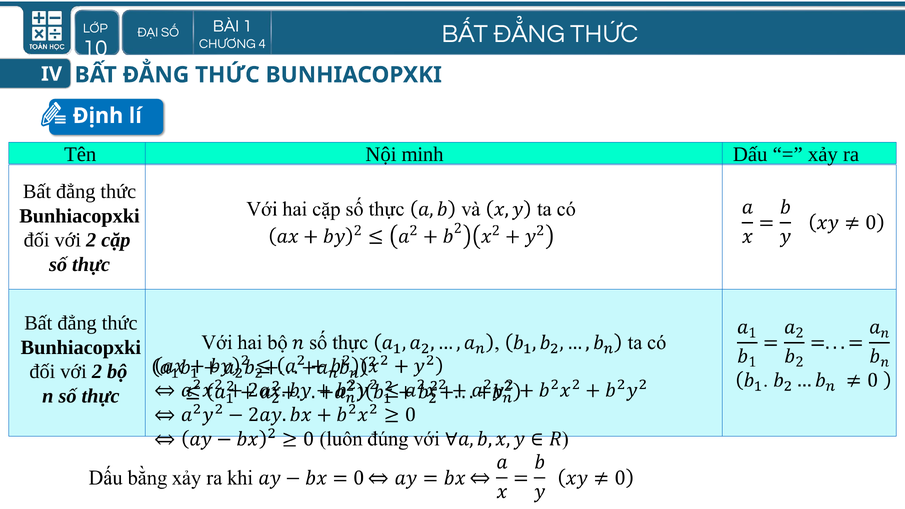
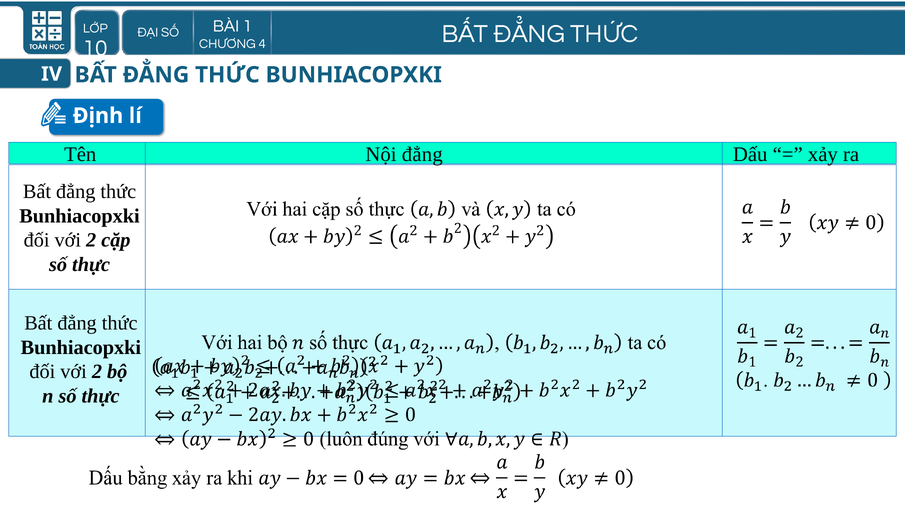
Nội minh: minh -> đẳng (422, 154)
